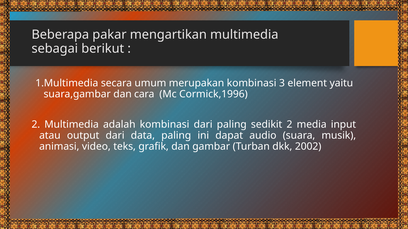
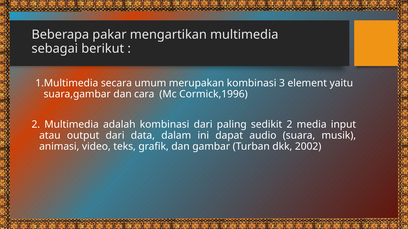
data paling: paling -> dalam (176, 136)
